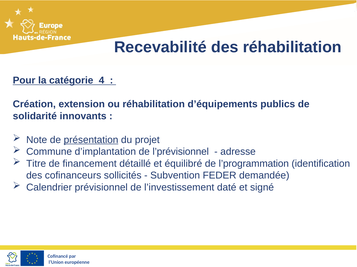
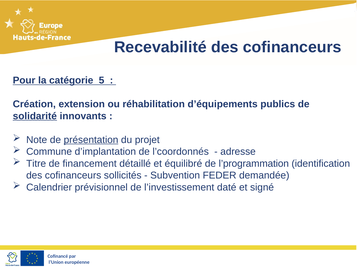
Recevabilité des réhabilitation: réhabilitation -> cofinanceurs (292, 47)
4: 4 -> 5 (102, 81)
solidarité underline: none -> present (35, 116)
l’prévisionnel: l’prévisionnel -> l’coordonnés (181, 152)
